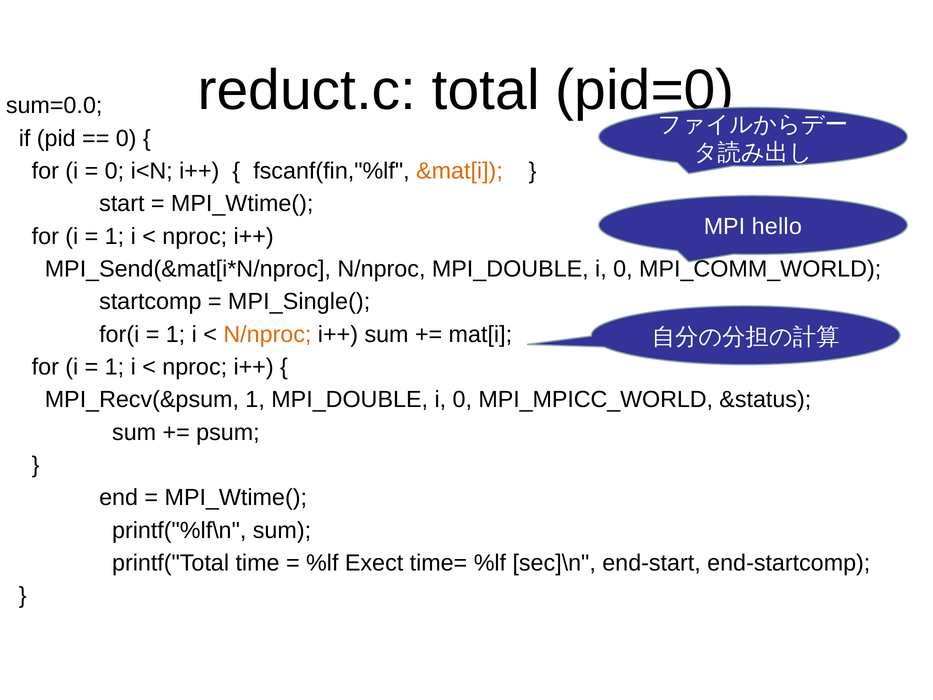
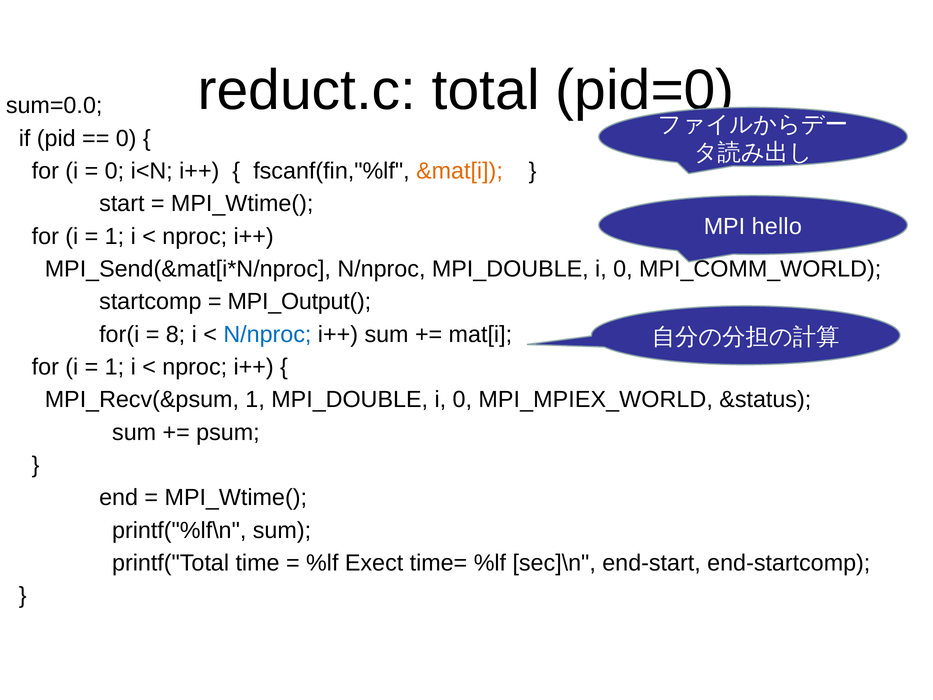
MPI_Single(: MPI_Single( -> MPI_Output( (299, 302)
1: 1 -> 8 (176, 334)
N/nproc colour: orange -> blue (267, 334)
MPI_MPICC_WORLD: MPI_MPICC_WORLD -> MPI_MPIEX_WORLD (596, 400)
